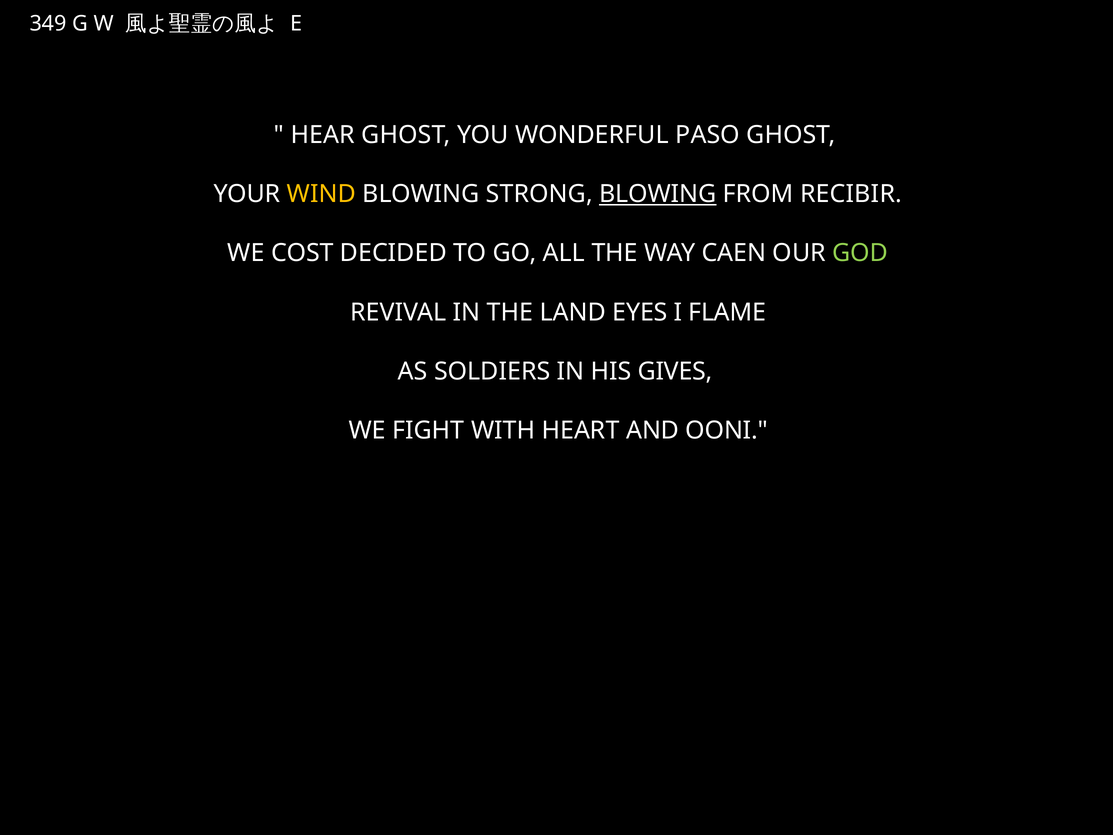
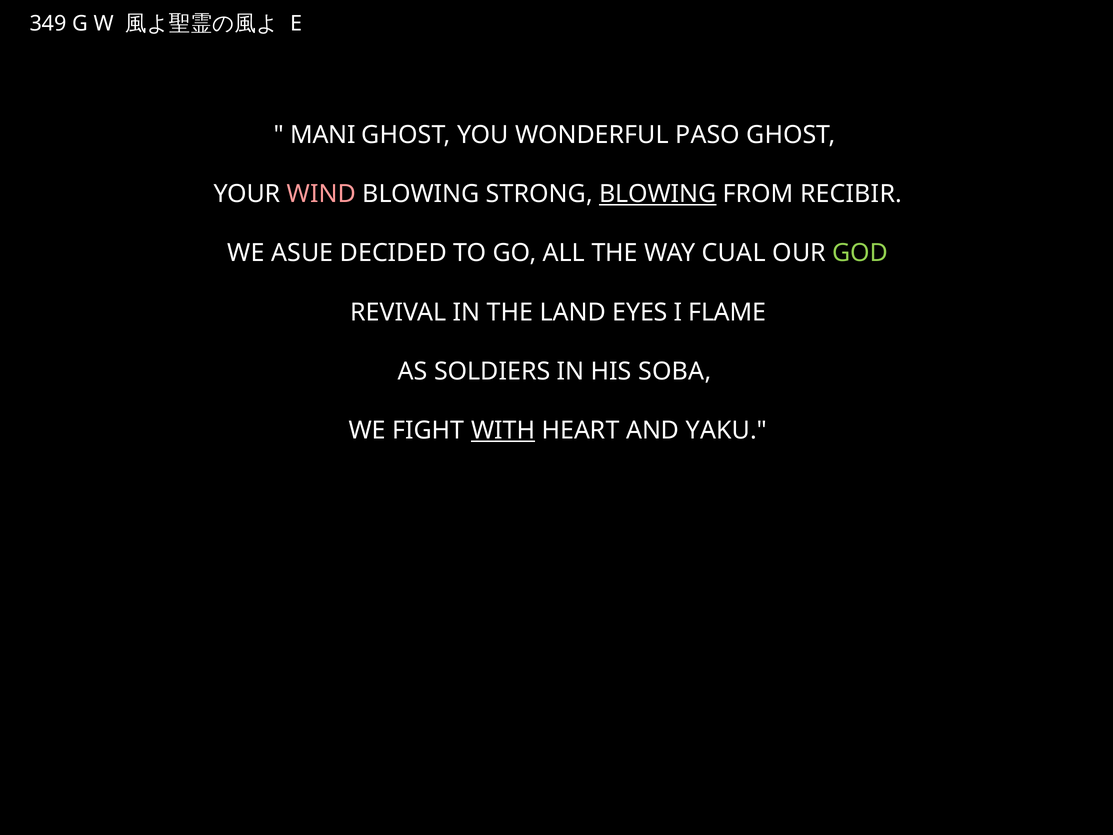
HEAR: HEAR -> MANI (323, 135)
WIND colour: yellow -> pink (321, 194)
COST: COST -> ASUE (302, 253)
CAEN: CAEN -> CUAL (734, 253)
GIVES: GIVES -> SOBA (675, 371)
WITH underline: none -> present (503, 430)
OONI: OONI -> YAKU (726, 430)
